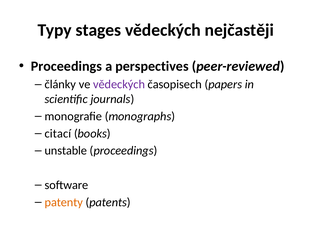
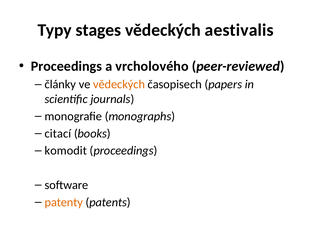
nejčastěji: nejčastěji -> aestivalis (239, 30)
perspectives: perspectives -> vrcholového (152, 66)
vědeckých colour: purple -> orange (119, 84)
unstable: unstable -> komodit (66, 151)
